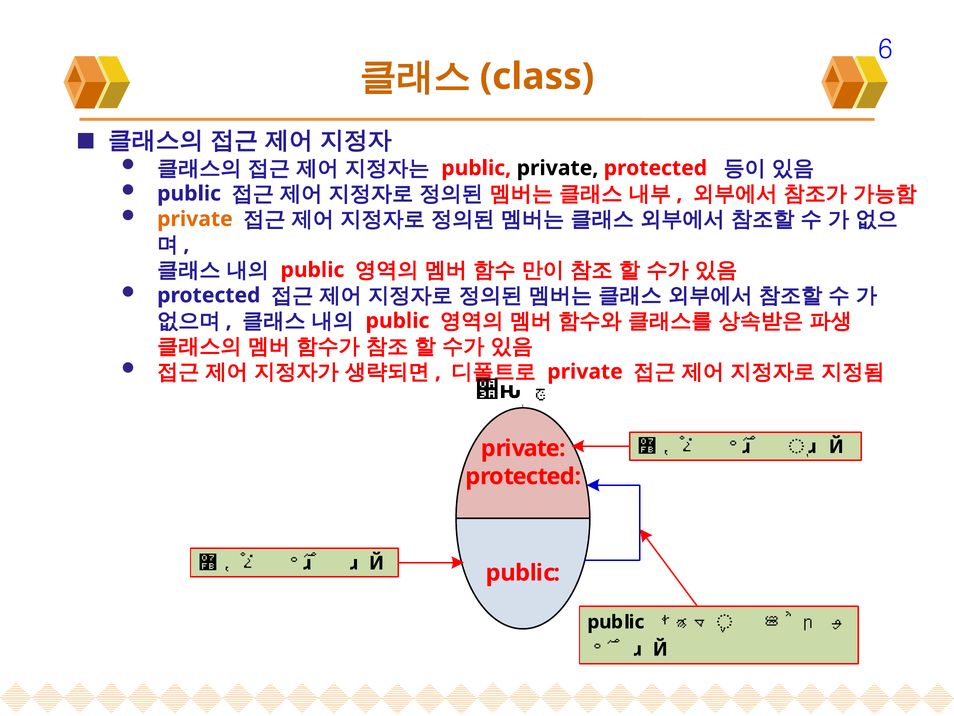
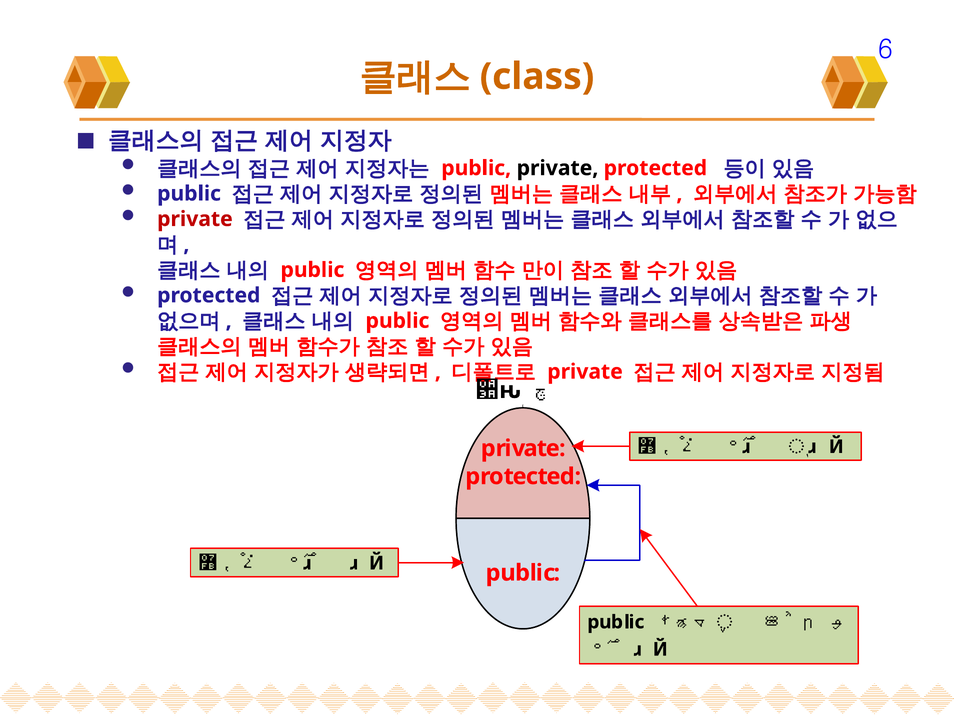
private colour: orange -> red (195, 219)
